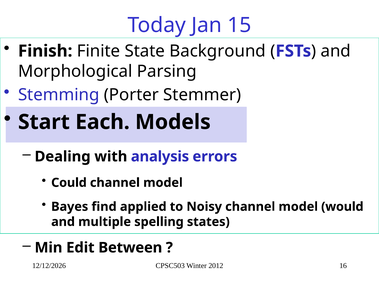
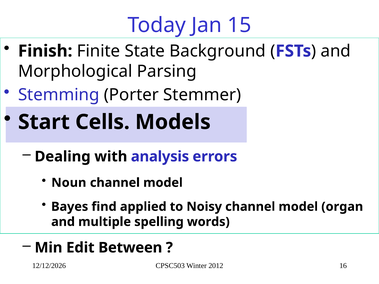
Each: Each -> Cells (102, 122)
Could: Could -> Noun (69, 183)
would: would -> organ (342, 207)
states: states -> words (208, 222)
